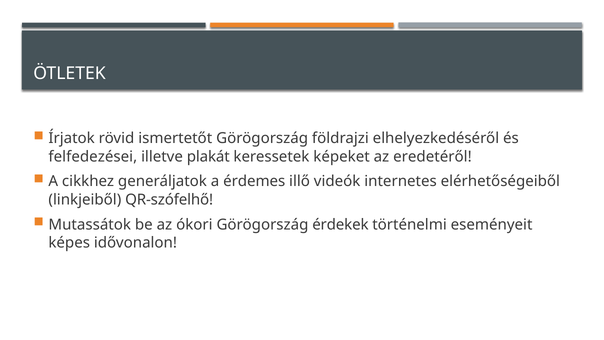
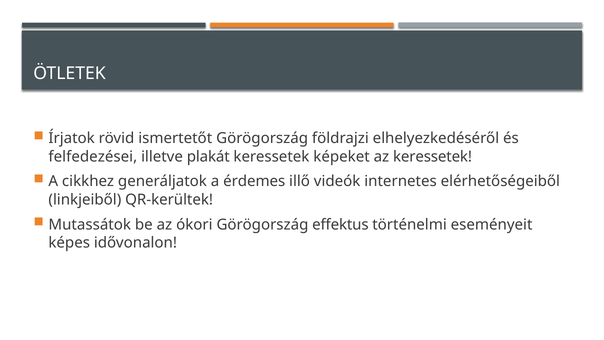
az eredetéről: eredetéről -> keressetek (433, 156)
QR-szófelhő: QR-szófelhő -> QR-kerültek (169, 199)
érdekek: érdekek -> effektus (340, 224)
